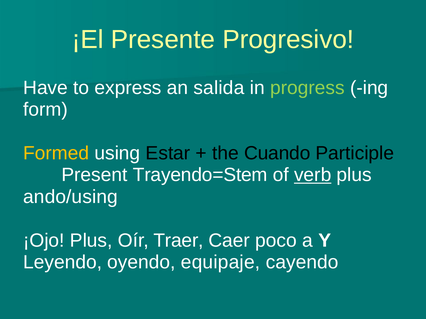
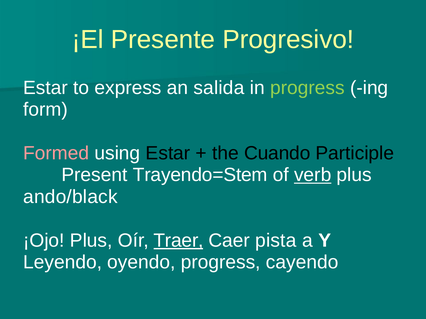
Have: Have -> Estar (46, 88)
Formed colour: yellow -> pink (56, 153)
ando/using: ando/using -> ando/black (70, 197)
Traer underline: none -> present (178, 241)
poco: poco -> pista (276, 241)
oyendo equipaje: equipaje -> progress (221, 263)
